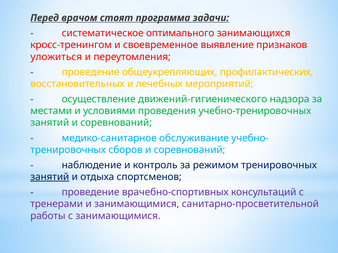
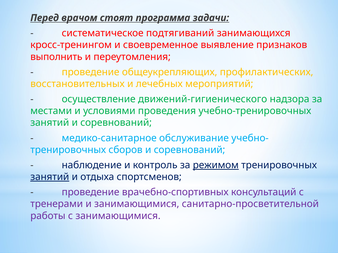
оптимального: оптимального -> подтягиваний (180, 33)
уложиться: уложиться -> выполнить (56, 57)
режимом underline: none -> present (216, 165)
